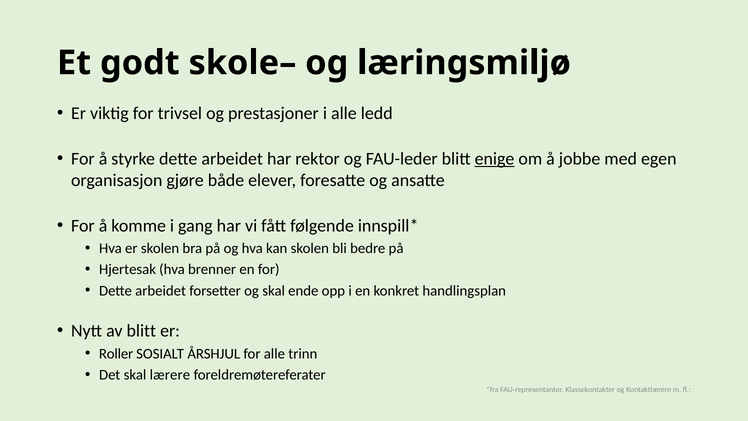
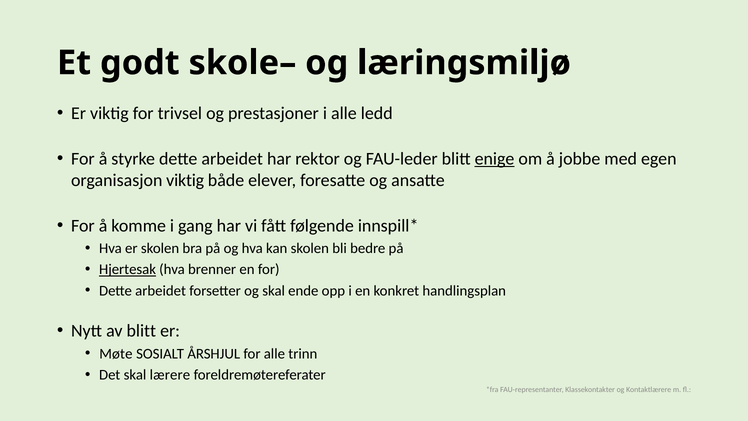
organisasjon gjøre: gjøre -> viktig (185, 180)
Hjertesak underline: none -> present (128, 269)
Roller: Roller -> Møte (116, 354)
